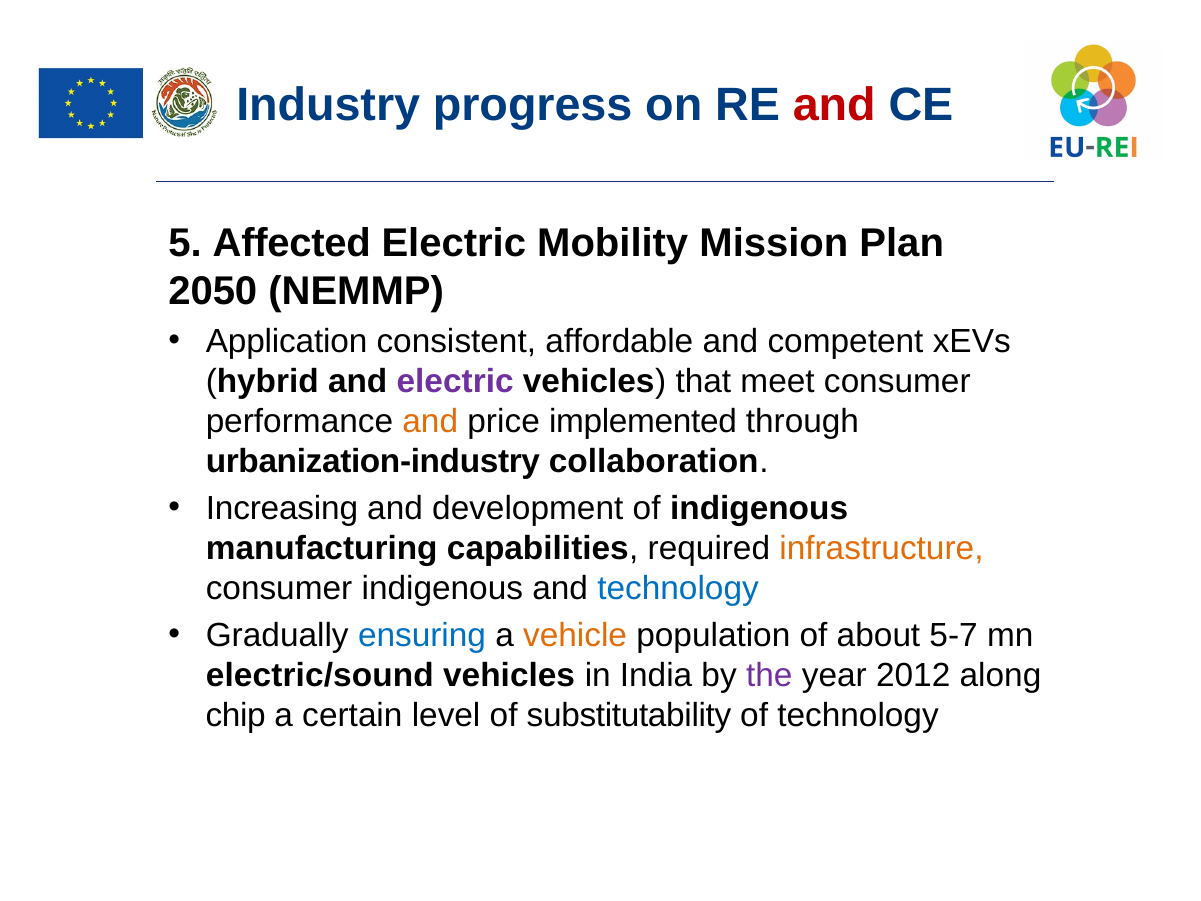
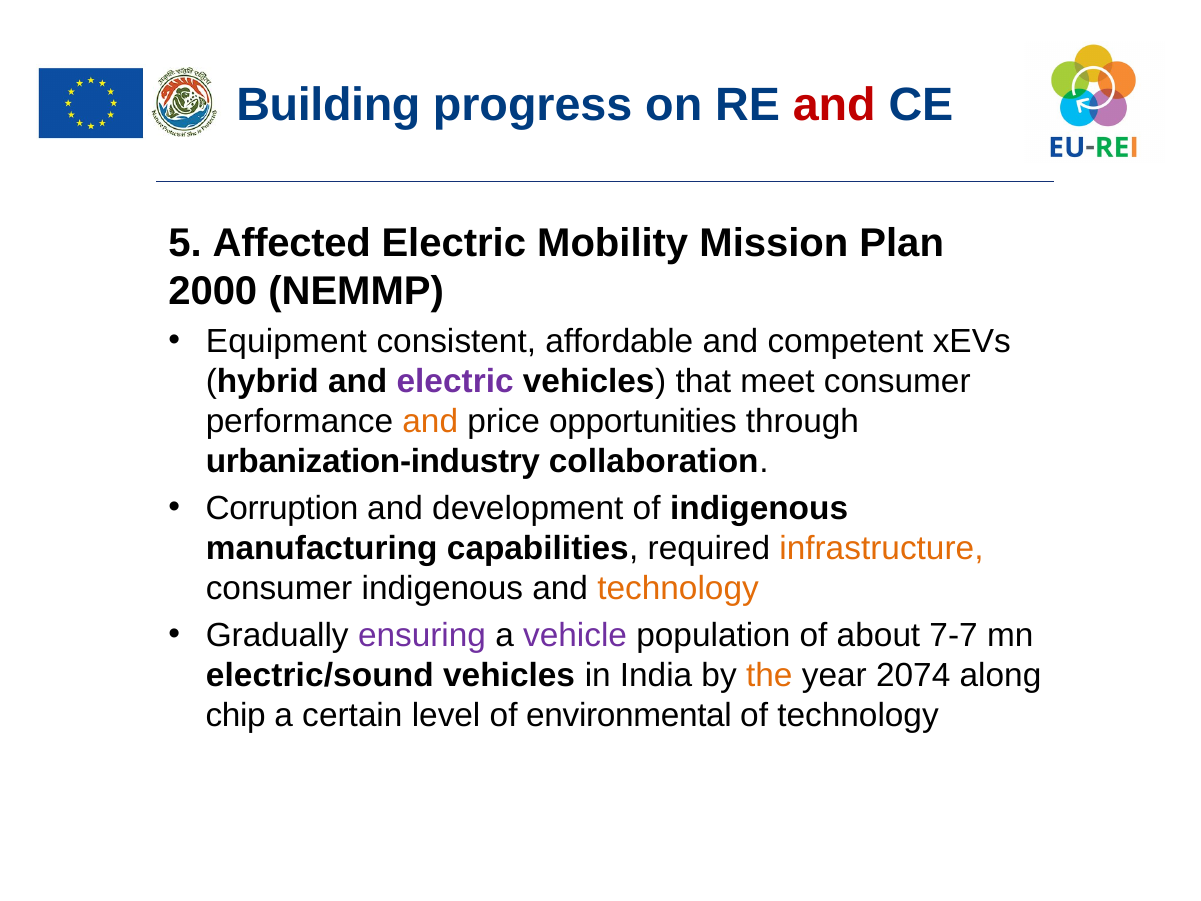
Industry: Industry -> Building (328, 105)
2050: 2050 -> 2000 (213, 291)
Application: Application -> Equipment (286, 341)
implemented: implemented -> opportunities (643, 421)
Increasing: Increasing -> Corruption (282, 508)
technology colour: blue -> orange (678, 588)
ensuring colour: blue -> purple (422, 635)
vehicle colour: orange -> purple (575, 635)
5-7: 5-7 -> 7-7 (954, 635)
the colour: purple -> orange (769, 675)
2012: 2012 -> 2074 (913, 675)
substitutability: substitutability -> environmental (629, 715)
